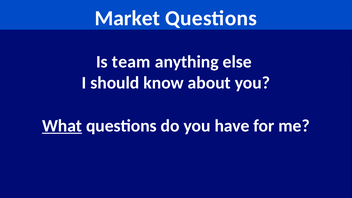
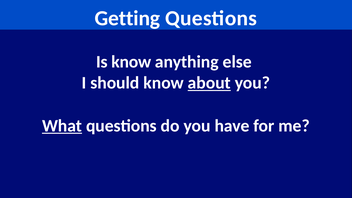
Market: Market -> Getting (127, 18)
Is team: team -> know (131, 62)
about underline: none -> present (209, 83)
